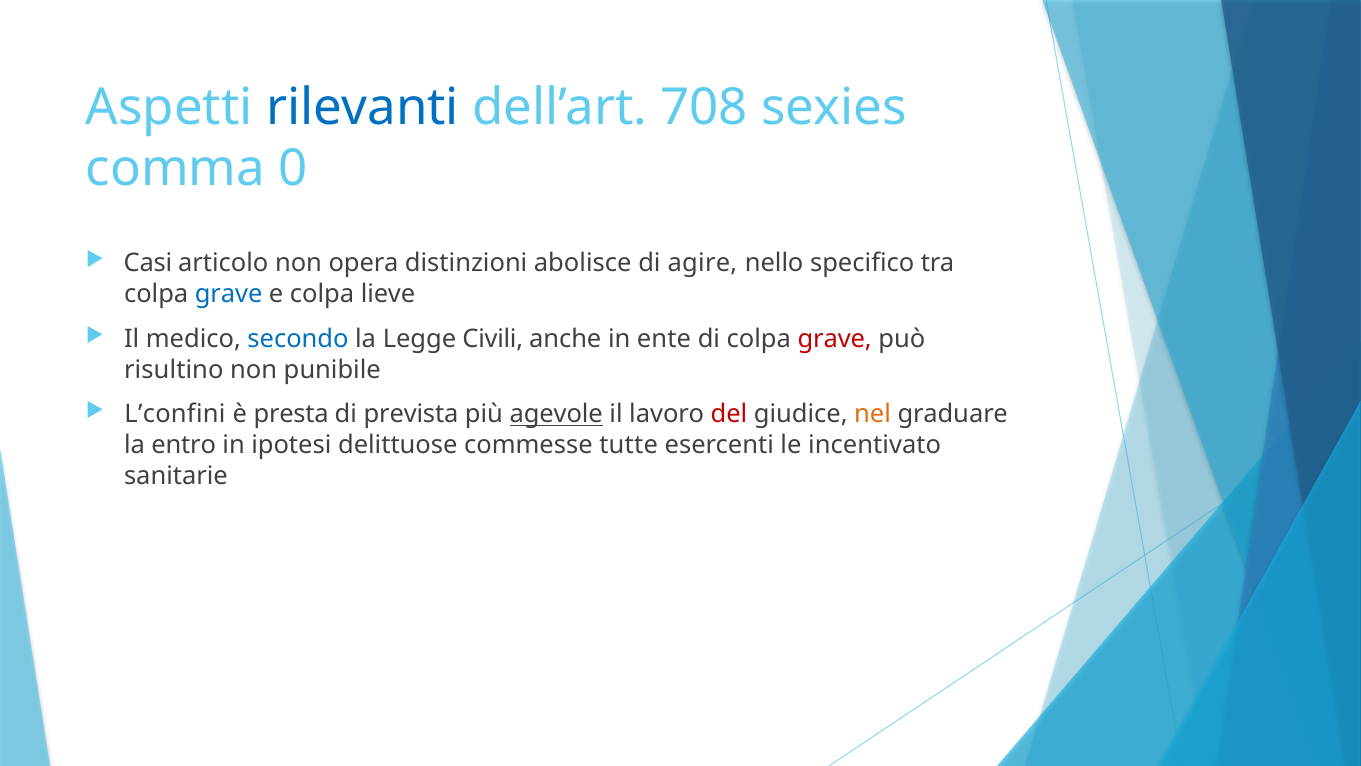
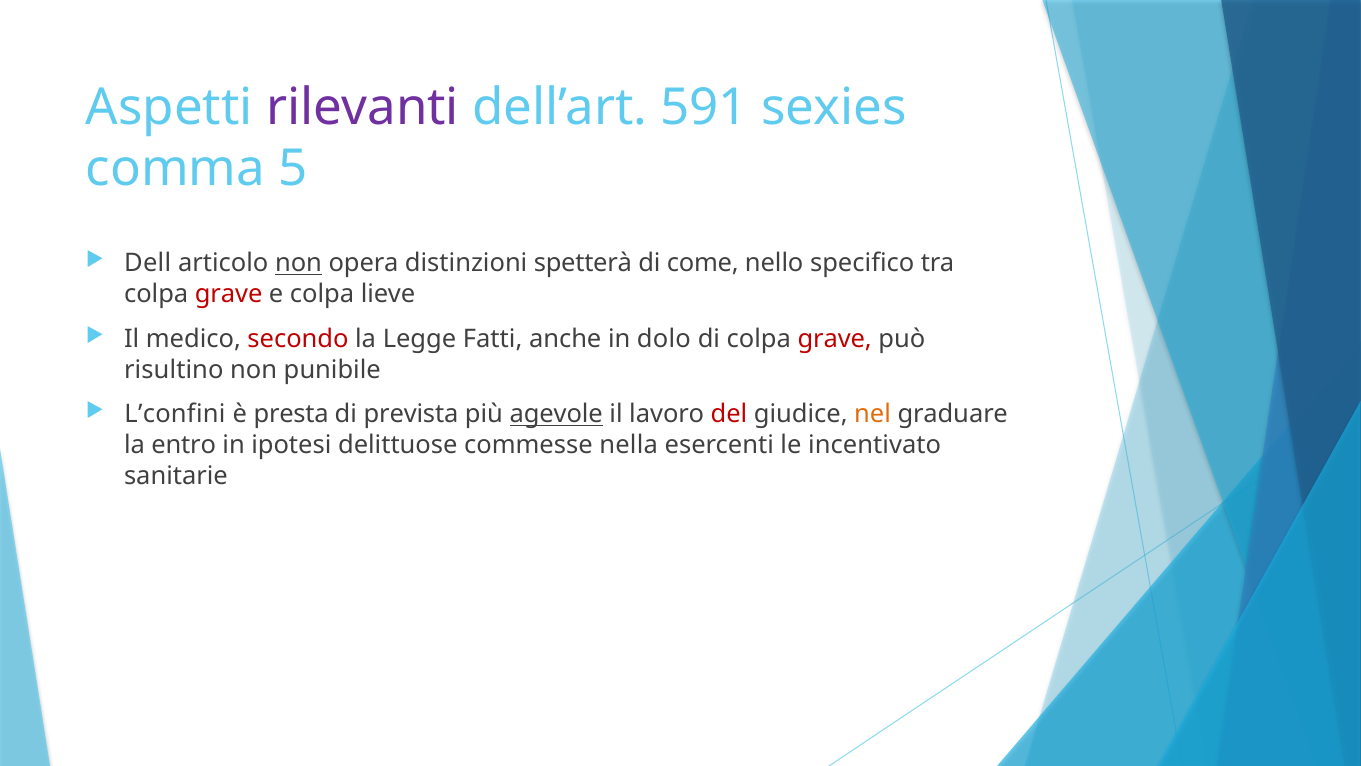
rilevanti colour: blue -> purple (363, 107)
708: 708 -> 591 (704, 107)
0: 0 -> 5 (293, 169)
Casi: Casi -> Dell (148, 263)
non underline: none -> present (299, 263)
abolisce: abolisce -> spetterà (583, 263)
agire: agire -> come (703, 263)
grave colour: blue -> red (229, 294)
secondo colour: blue -> red (298, 339)
Civili: Civili -> Fatti (493, 339)
ente: ente -> dolo (664, 339)
tutte: tutte -> nella (629, 445)
